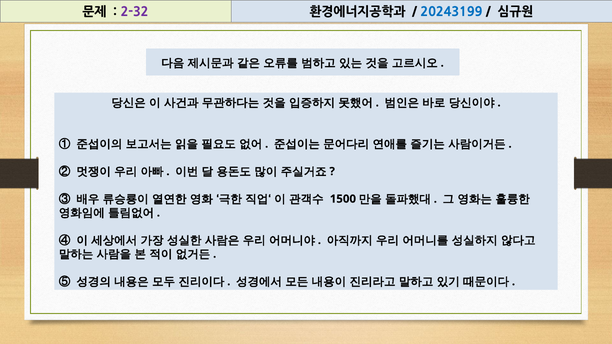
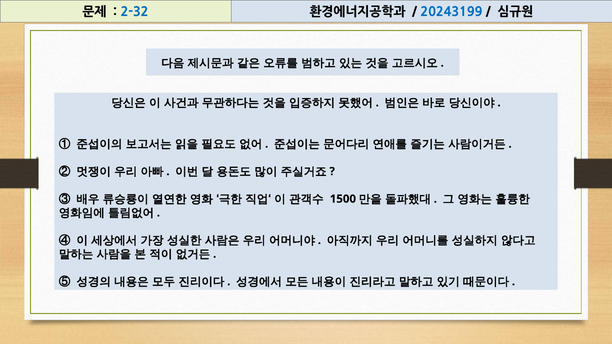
2-32 colour: purple -> blue (135, 12)
